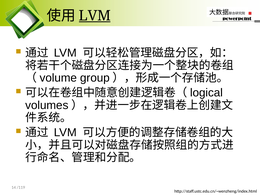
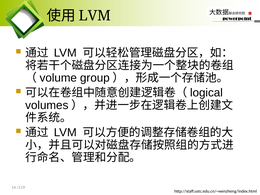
LVM underline: present -> none (95, 16)
